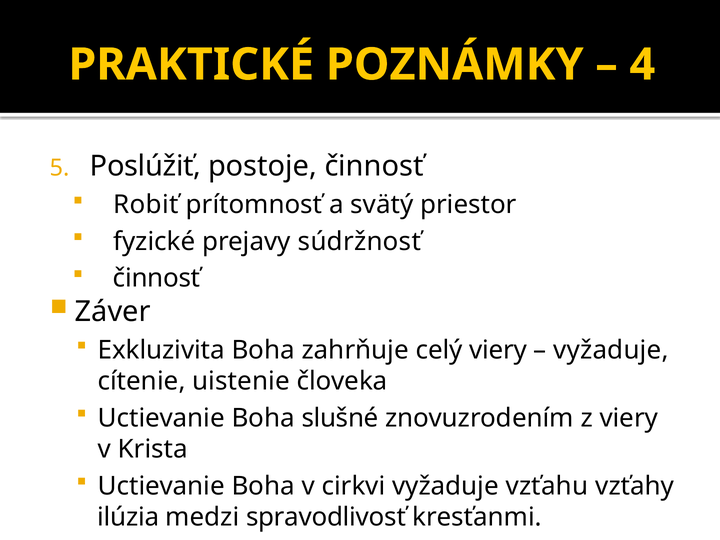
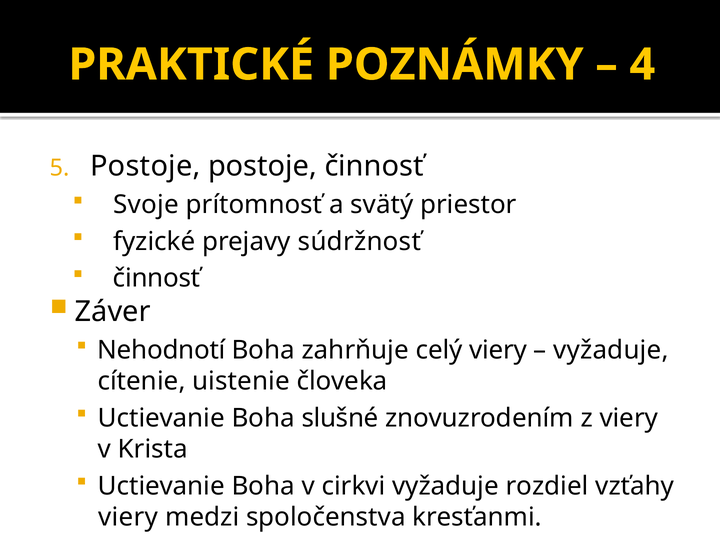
Poslúžiť: Poslúžiť -> Postoje (145, 166)
Robiť: Robiť -> Svoje (146, 205)
Exkluzivita: Exkluzivita -> Nehodnotí (161, 350)
vzťahu: vzťahu -> rozdiel (547, 486)
ilúzia: ilúzia -> viery (128, 517)
spravodlivosť: spravodlivosť -> spoločenstva (326, 517)
